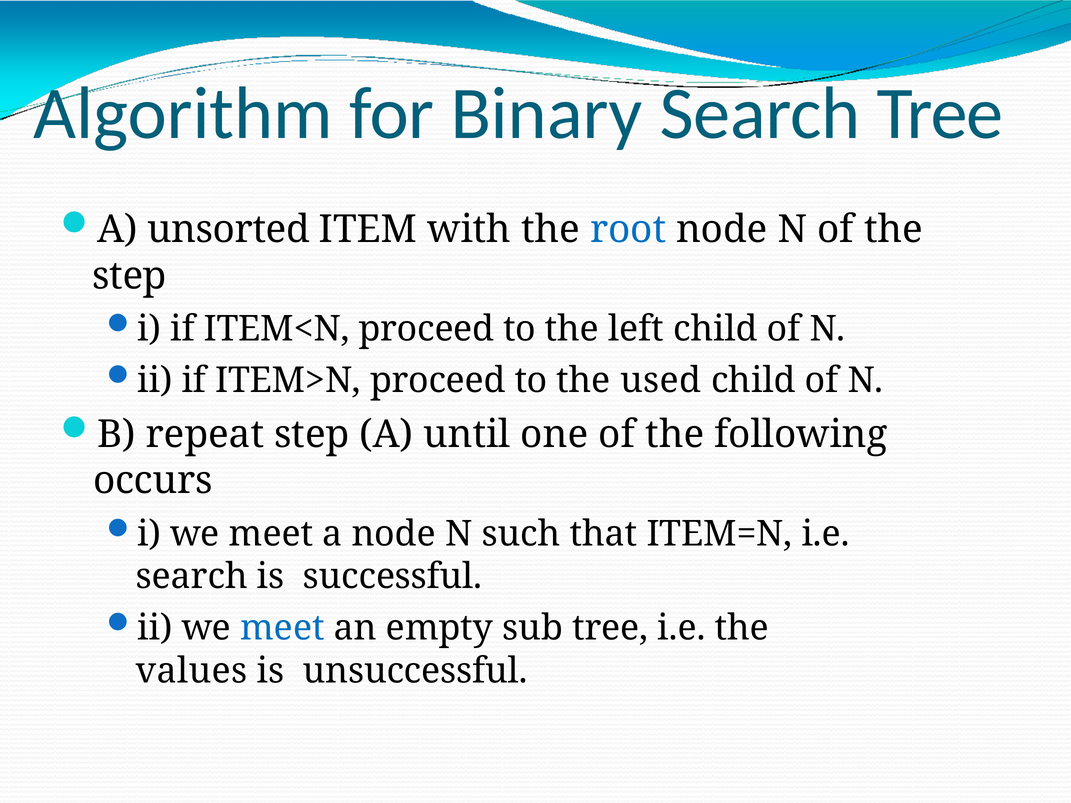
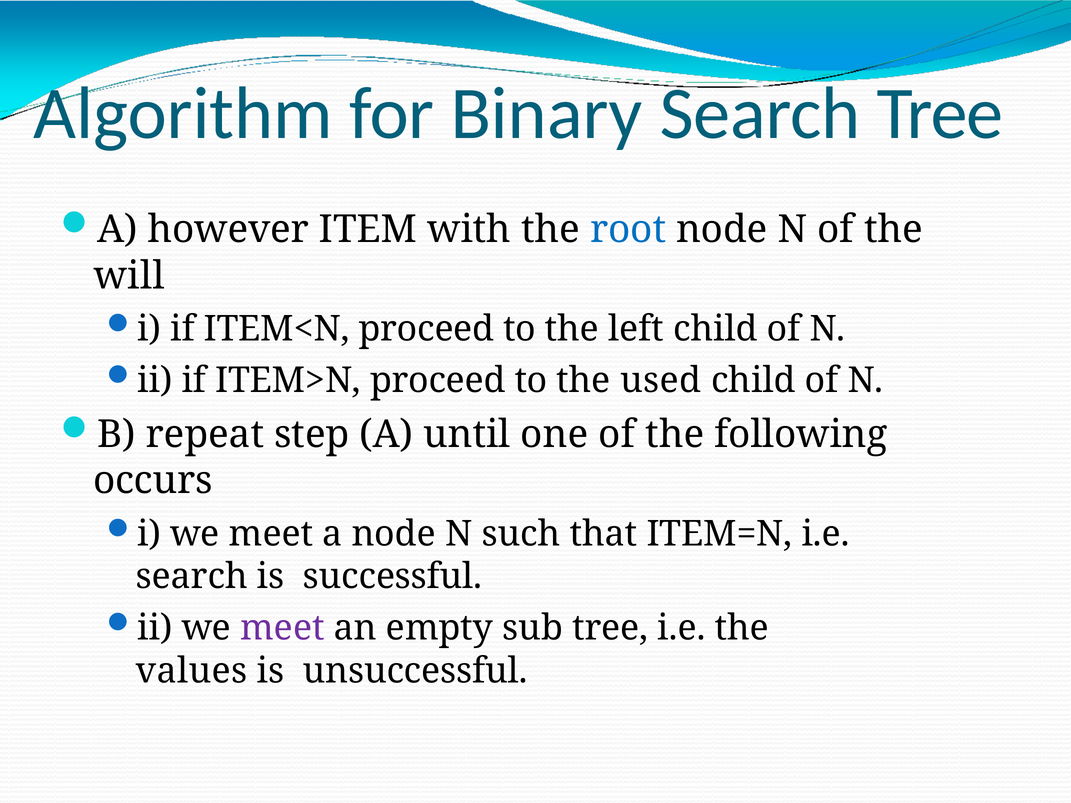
unsorted: unsorted -> however (228, 230)
step: step -> will (129, 276)
meet colour: blue -> purple (282, 628)
